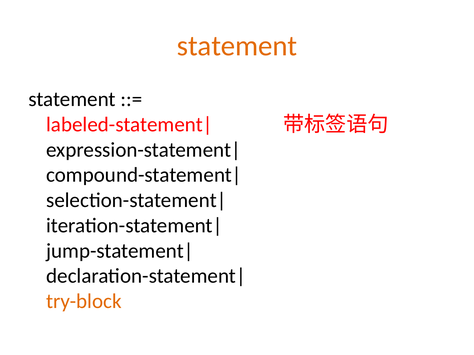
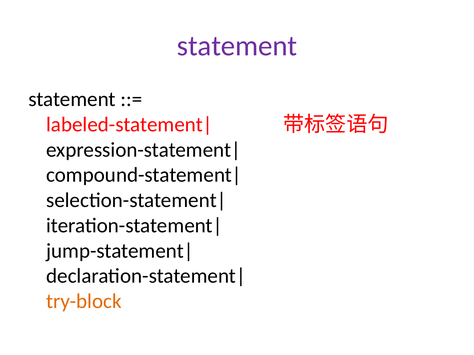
statement colour: orange -> purple (237, 46)
